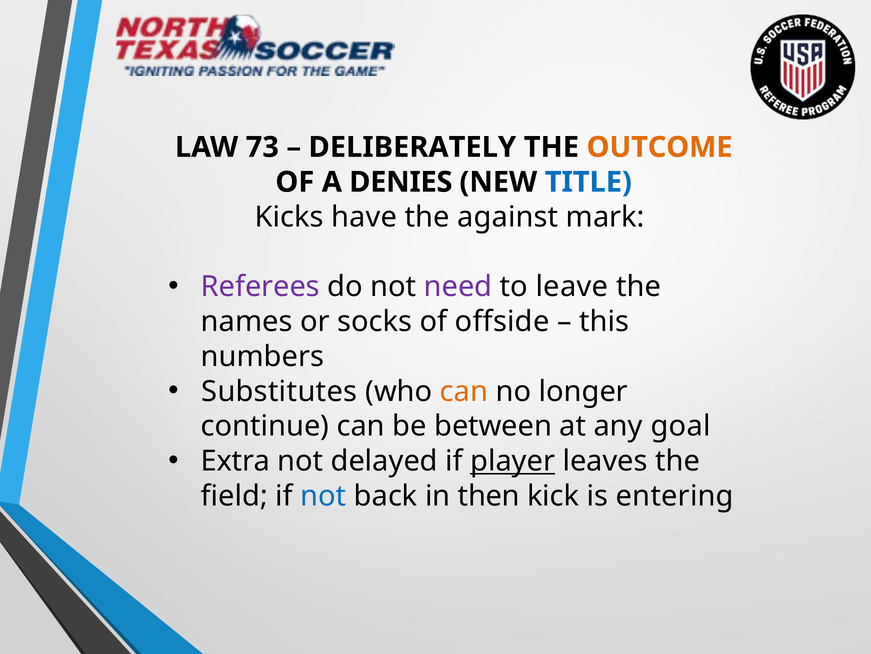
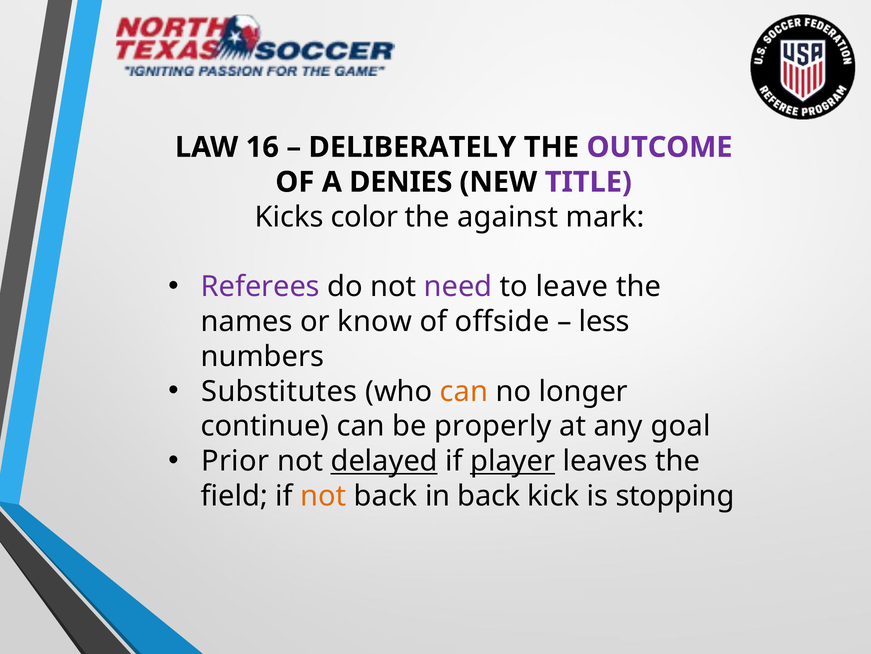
73: 73 -> 16 (262, 147)
OUTCOME colour: orange -> purple (660, 147)
TITLE colour: blue -> purple (588, 182)
have: have -> color (364, 217)
socks: socks -> know (375, 321)
this: this -> less (604, 321)
between: between -> properly (493, 426)
Extra: Extra -> Prior (235, 461)
delayed underline: none -> present (384, 461)
not colour: blue -> orange (323, 495)
in then: then -> back (489, 495)
entering: entering -> stopping (675, 495)
